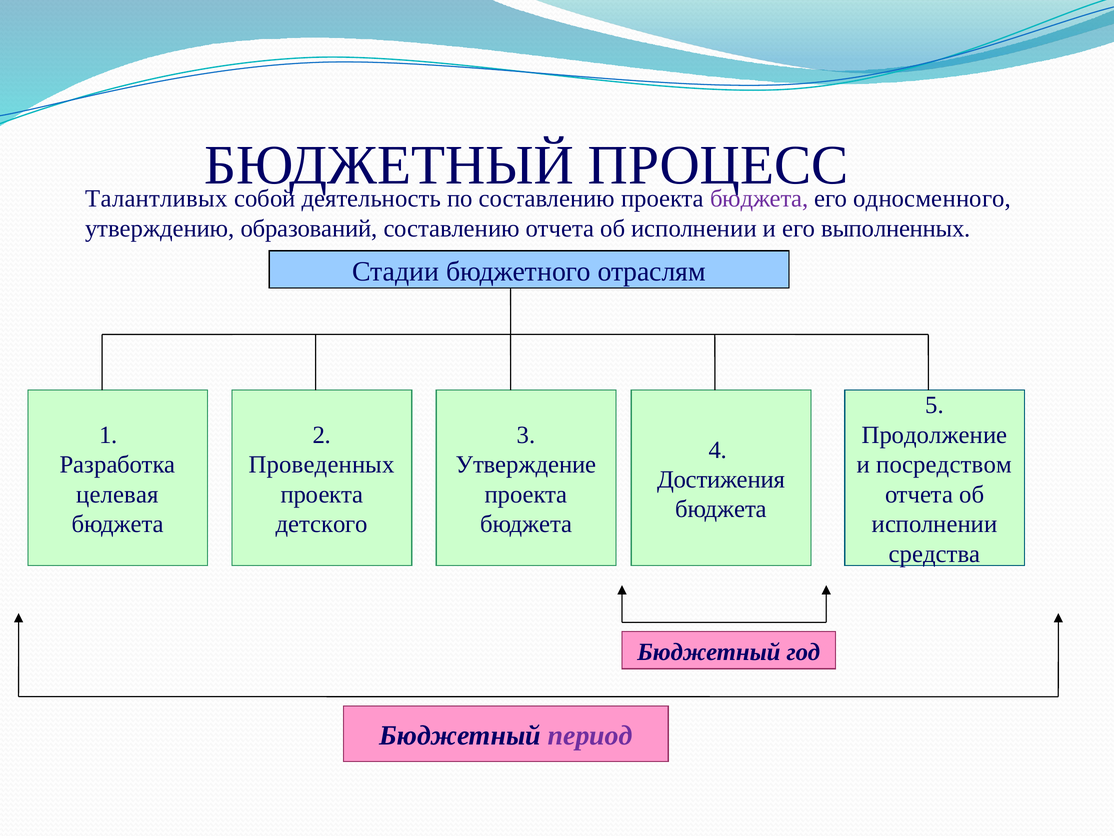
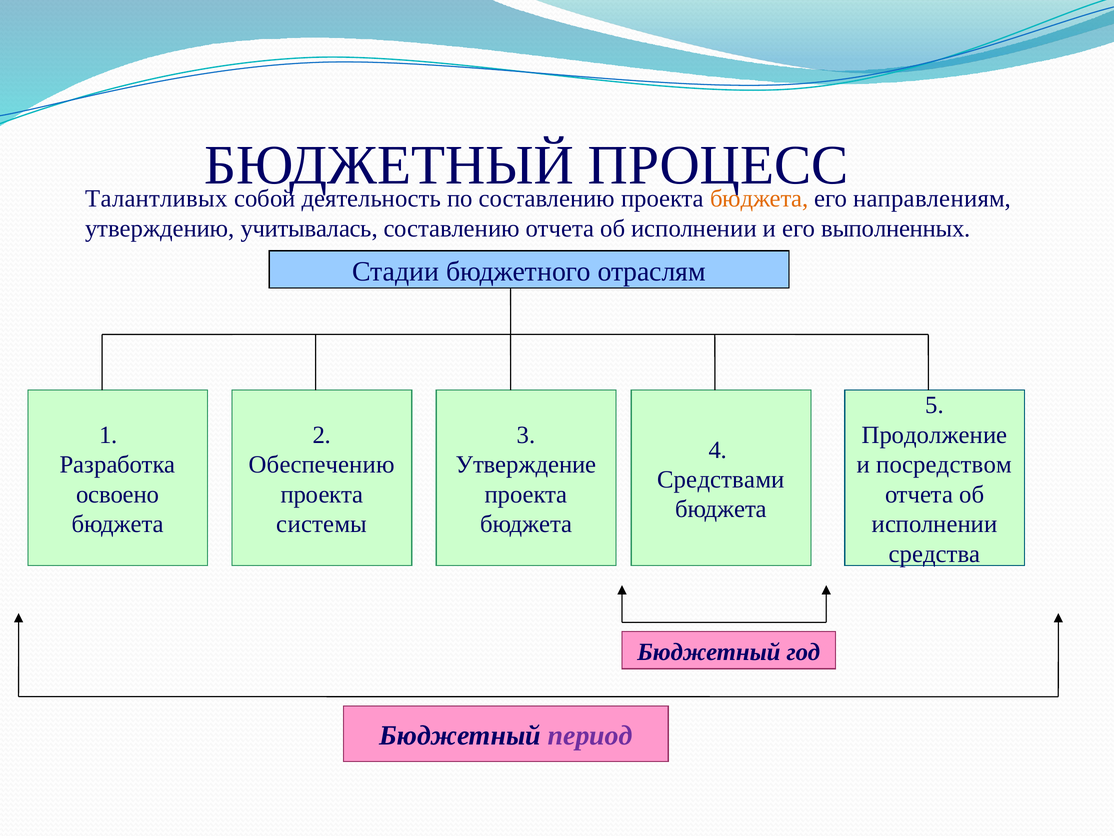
бюджета colour: purple -> orange (759, 199)
односменного: односменного -> направлениям (932, 199)
образований: образований -> учитывалась (309, 228)
Проведенных: Проведенных -> Обеспечению (322, 464)
Достижения: Достижения -> Средствами (721, 479)
целевая: целевая -> освоено (118, 494)
детского: детского -> системы (322, 524)
